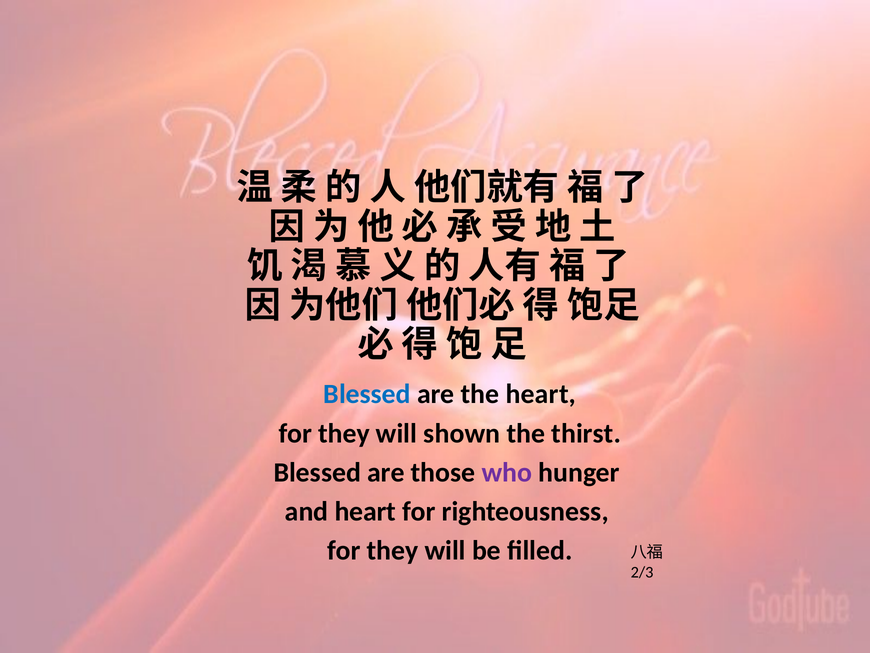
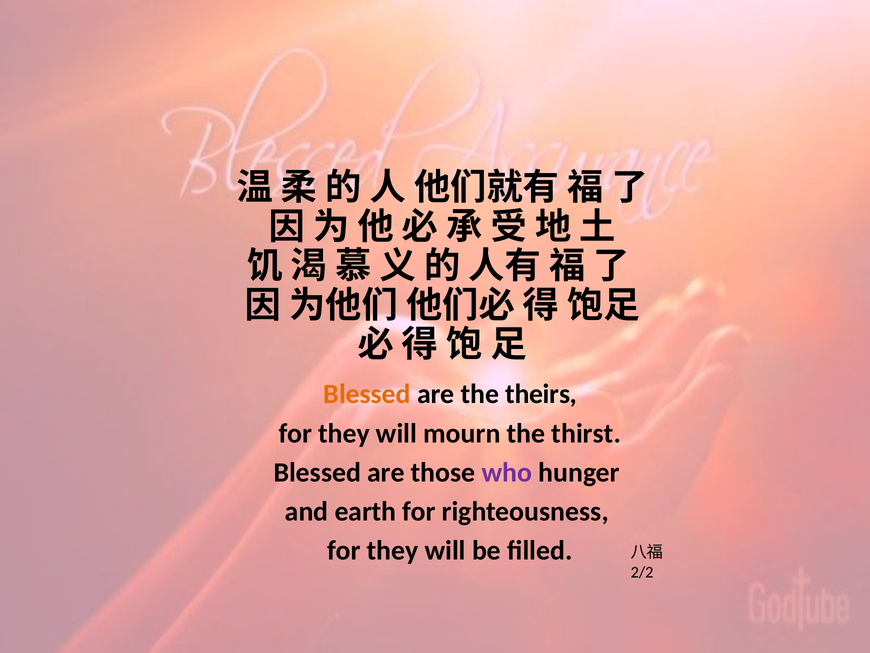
Blessed colour: blue -> orange (367, 394)
the heart: heart -> theirs (541, 394)
shown: shown -> mourn (462, 433)
and heart: heart -> earth (365, 511)
2/3: 2/3 -> 2/2 (642, 572)
